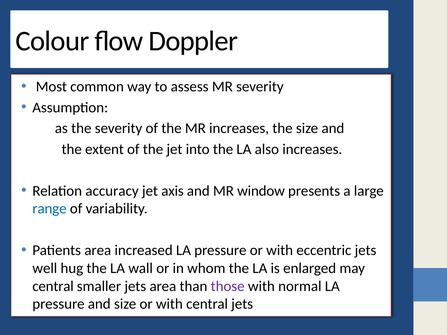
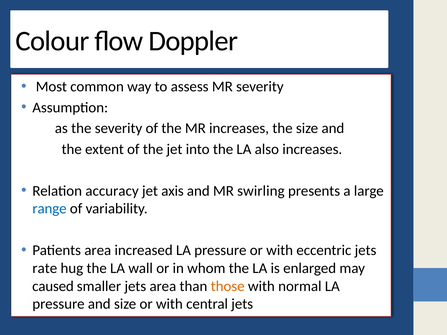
window: window -> swirling (261, 191)
well: well -> rate (45, 268)
central: central -> caused (53, 286)
those colour: purple -> orange (228, 286)
